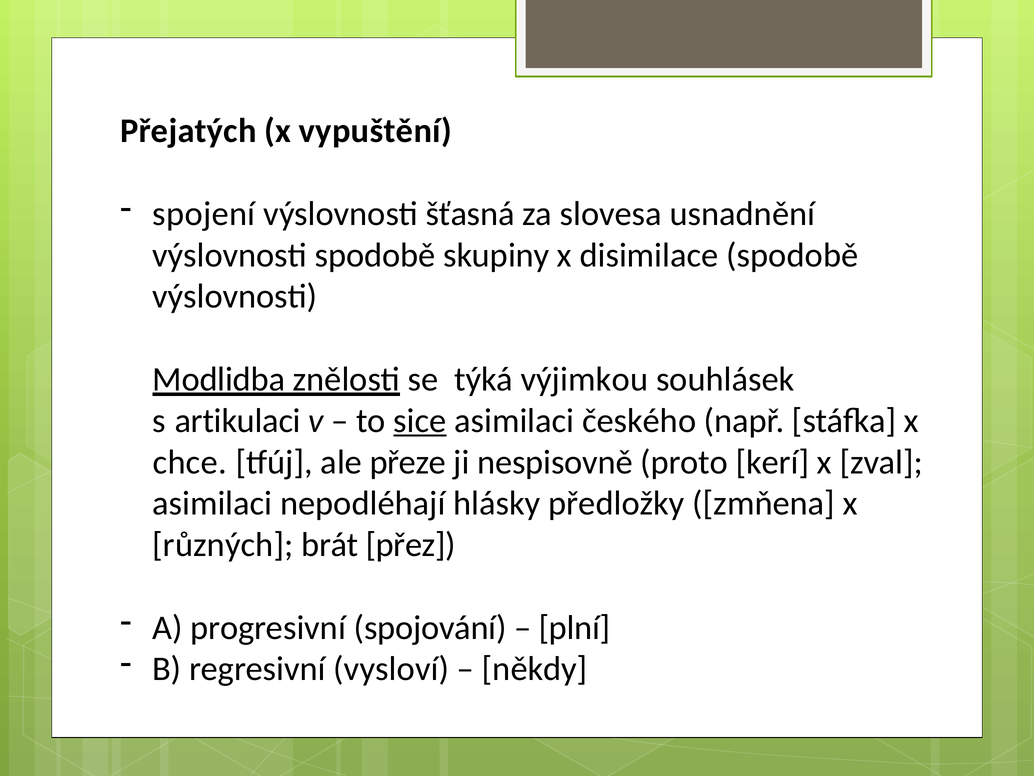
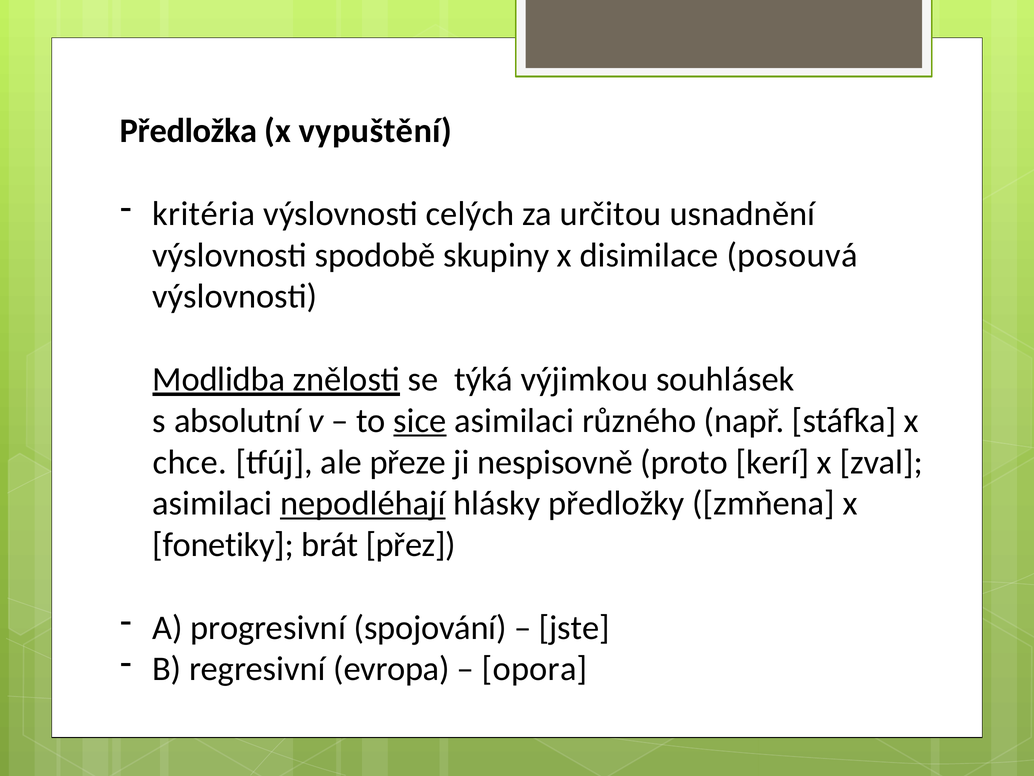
Přejatých: Přejatých -> Předložka (189, 131)
spojení: spojení -> kritéria (204, 214)
šťasná: šťasná -> celých (470, 214)
slovesa: slovesa -> určitou (611, 214)
disimilace spodobě: spodobě -> posouvá (792, 255)
artikulaci: artikulaci -> absolutní (238, 420)
českého: českého -> různého (639, 420)
nepodléhají underline: none -> present (363, 503)
různých: různých -> fonetiky (223, 545)
plní: plní -> jste (574, 627)
vysloví: vysloví -> evropa (391, 669)
někdy: někdy -> opora (535, 669)
